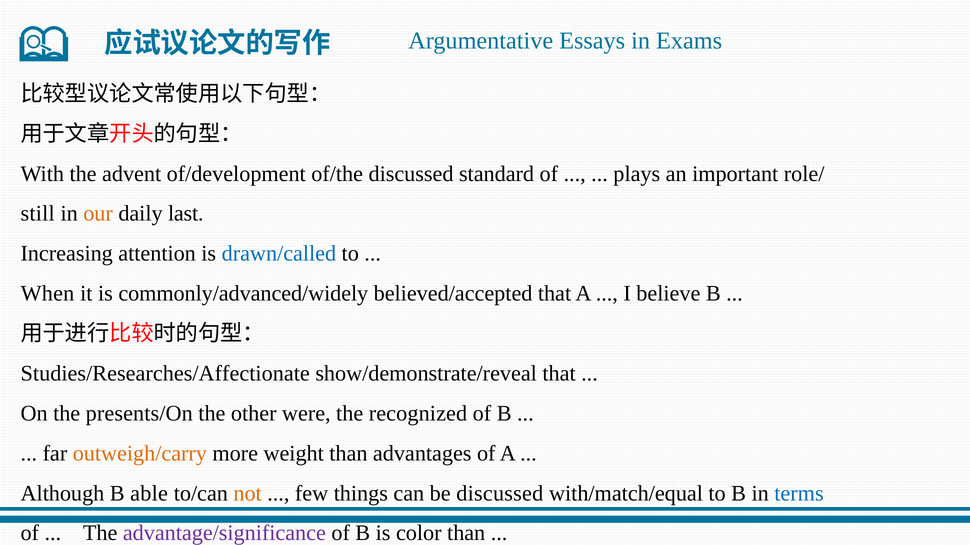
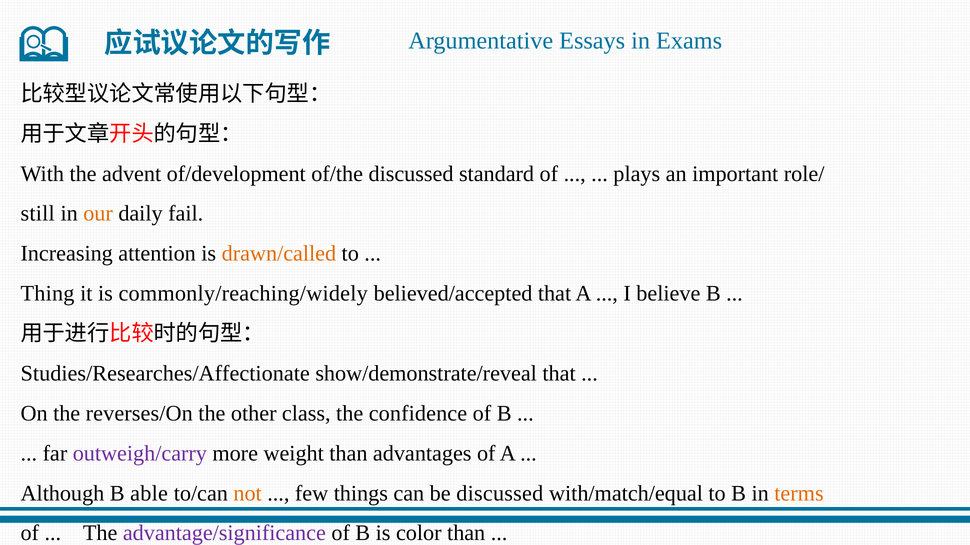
last: last -> fail (186, 214)
drawn/called colour: blue -> orange (279, 254)
When: When -> Thing (48, 294)
commonly/advanced/widely: commonly/advanced/widely -> commonly/reaching/widely (243, 294)
presents/On: presents/On -> reverses/On (139, 414)
were: were -> class (306, 414)
recognized: recognized -> confidence (418, 414)
outweigh/carry colour: orange -> purple (140, 454)
terms colour: blue -> orange (799, 494)
